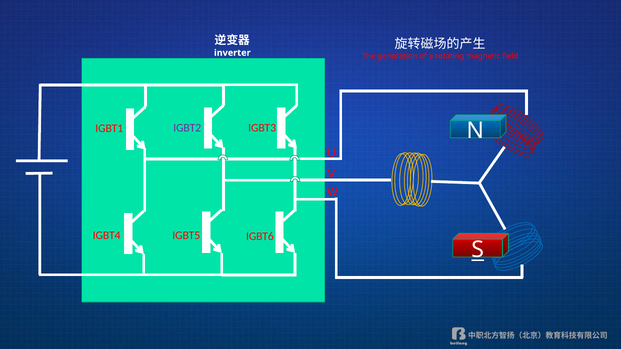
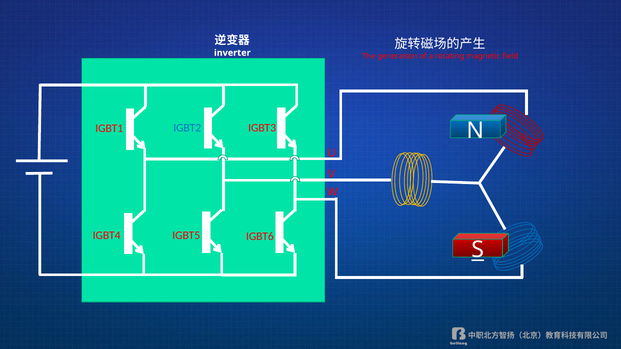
IGBT2 colour: purple -> blue (187, 128)
